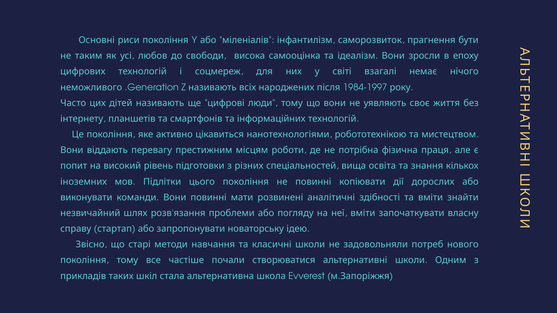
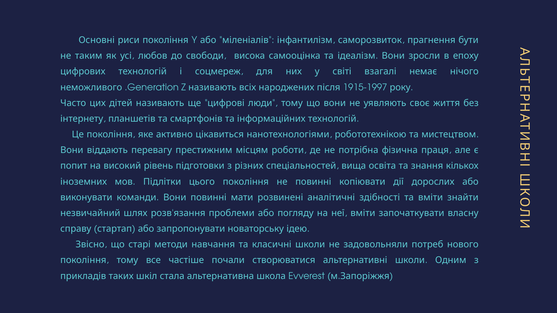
1984-1997: 1984-1997 -> 1915-1997 (365, 87)
